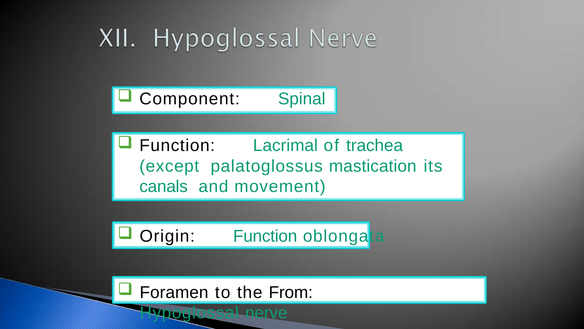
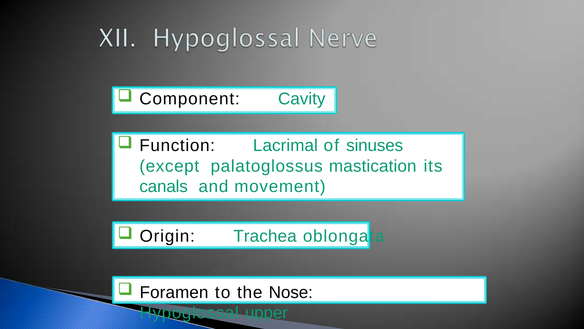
Spinal: Spinal -> Cavity (302, 99)
trachea: trachea -> sinuses (375, 145)
Origin Function: Function -> Trachea (265, 236)
From: From -> Nose (291, 292)
nerve: nerve -> upper (266, 312)
